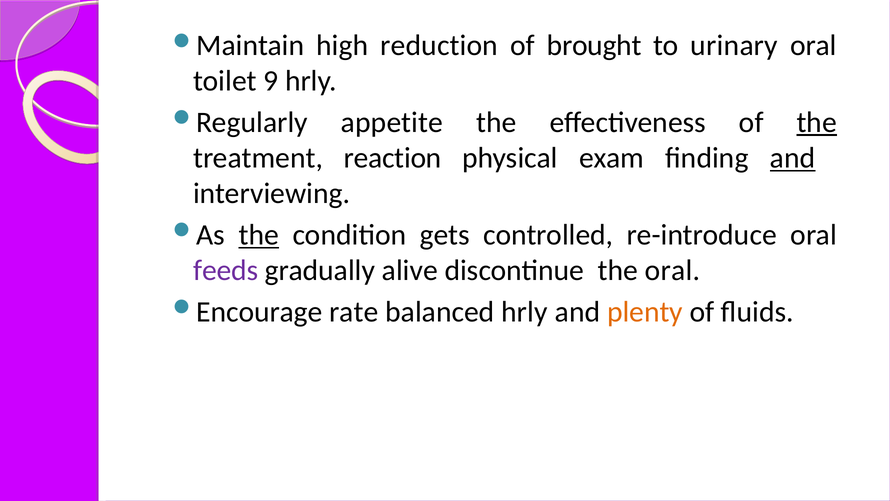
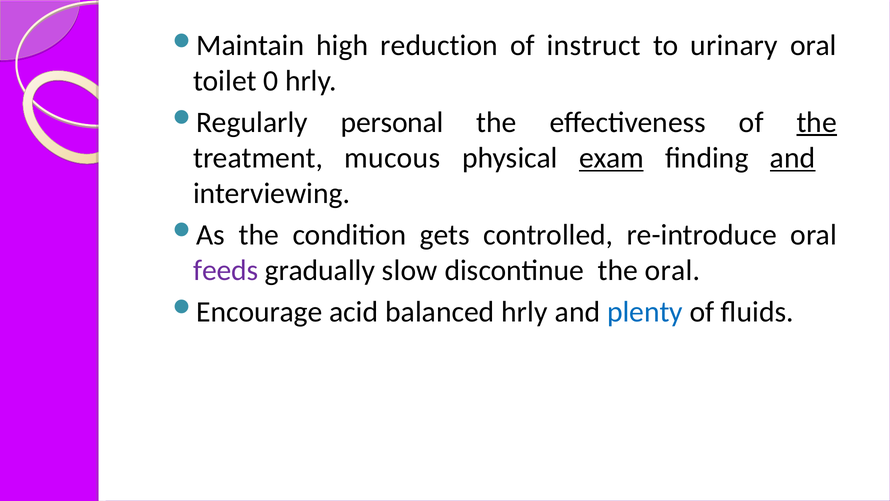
brought: brought -> instruct (594, 45)
9: 9 -> 0 (271, 81)
appetite: appetite -> personal (392, 122)
reaction: reaction -> mucous (392, 158)
exam underline: none -> present (612, 158)
the underline: present -> none (259, 235)
alive: alive -> slow (410, 270)
rate: rate -> acid (354, 312)
plenty colour: orange -> blue (645, 312)
